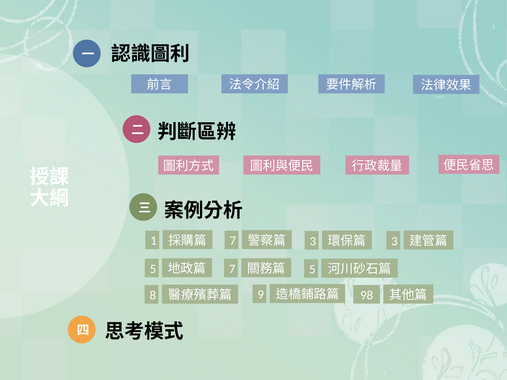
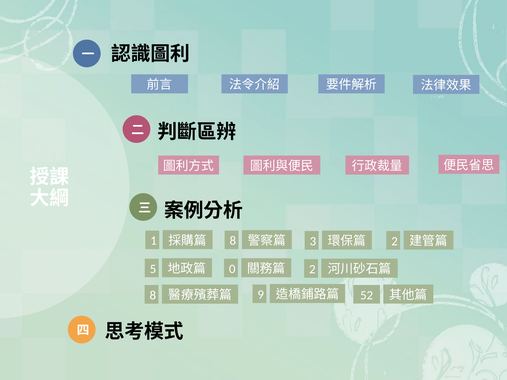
7: 7 -> 8 (233, 241)
3: 3 -> 2 (394, 241)
7: 7 -> 0 (232, 269)
5: 5 -> 2 (312, 269)
98: 98 -> 52 (367, 295)
